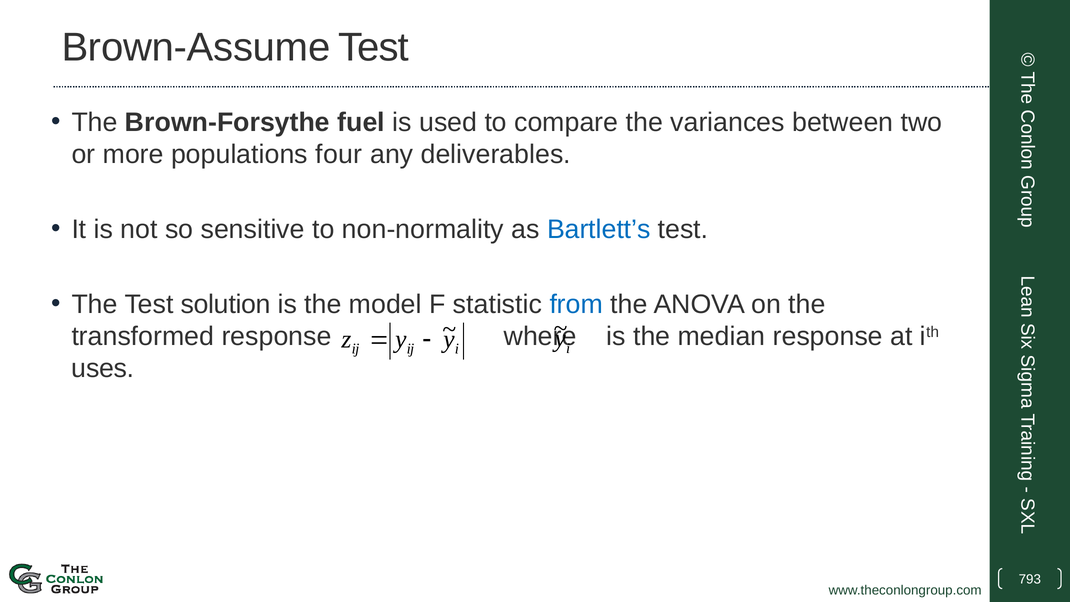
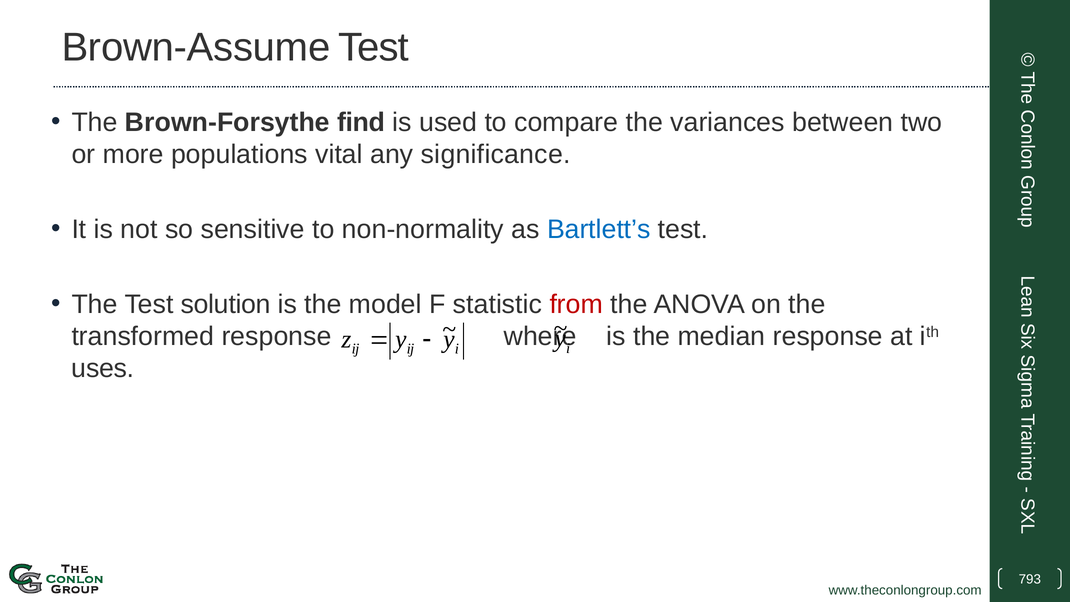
fuel: fuel -> find (361, 122)
four: four -> vital (339, 154)
deliverables: deliverables -> significance (496, 154)
from colour: blue -> red (576, 304)
